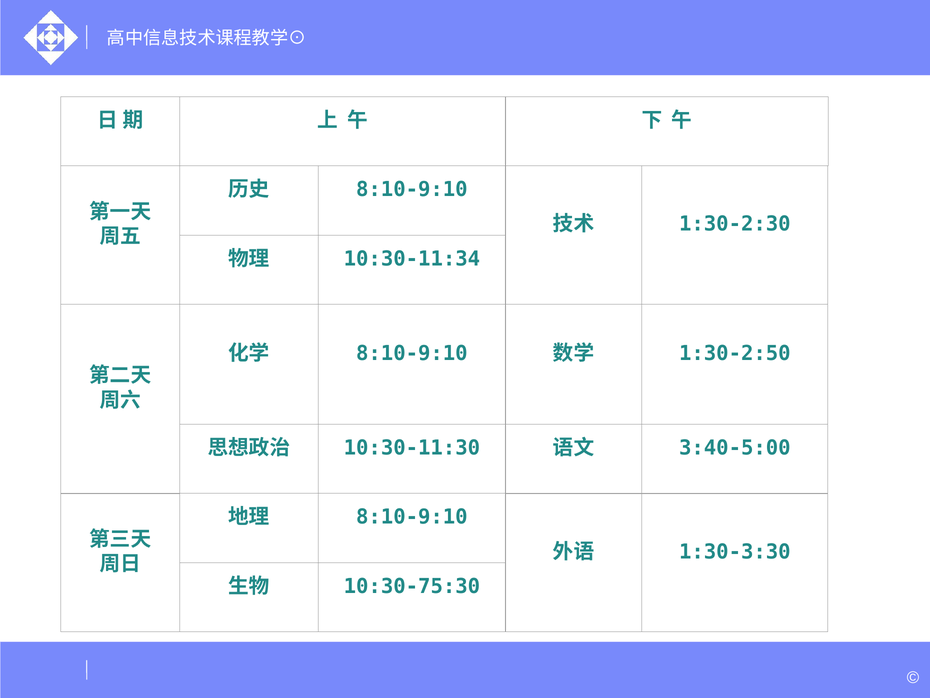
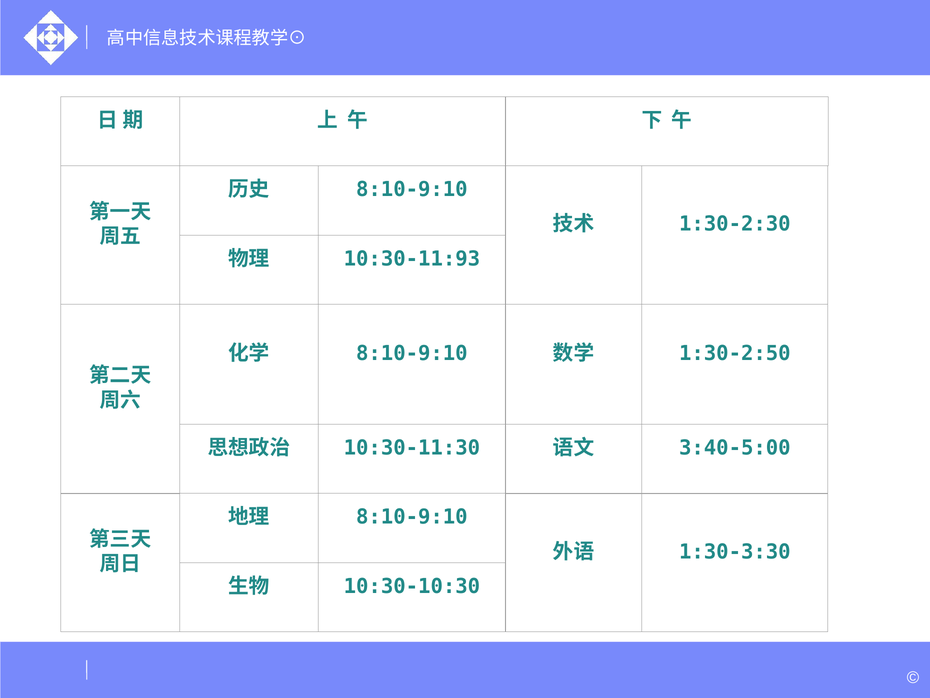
10:30-11:34: 10:30-11:34 -> 10:30-11:93 (412, 259)
10:30-75:30: 10:30-75:30 -> 10:30-10:30 (412, 586)
